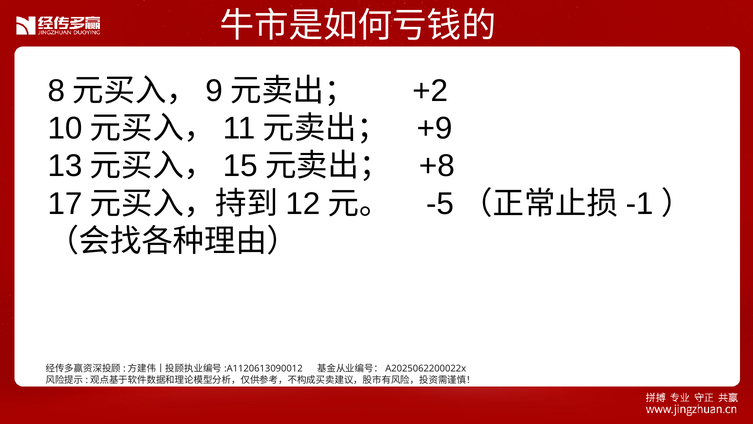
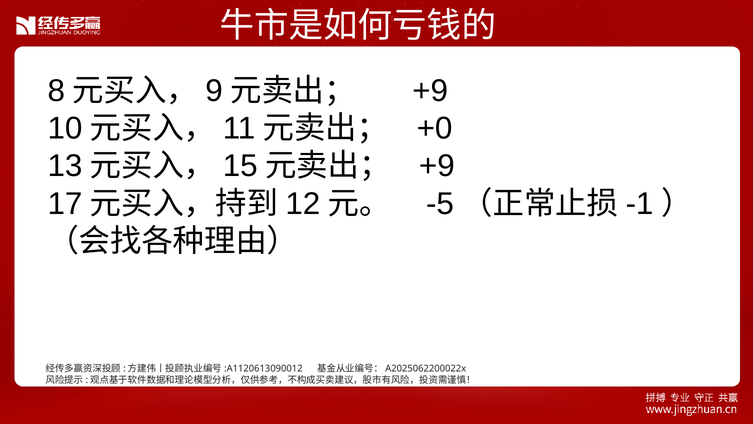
+2: +2 -> +9 (430, 91)
+9: +9 -> +0 (435, 128)
+8: +8 -> +9 (437, 166)
